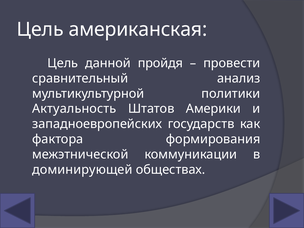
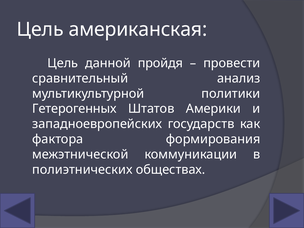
Актуальность: Актуальность -> Гетерогенных (74, 109)
доминирующей: доминирующей -> полиэтнических (82, 170)
